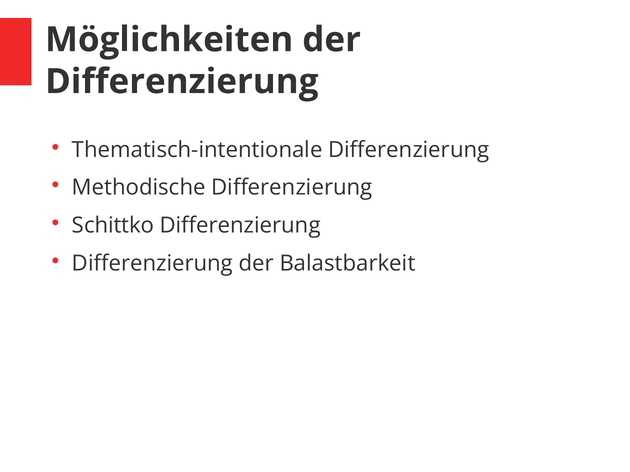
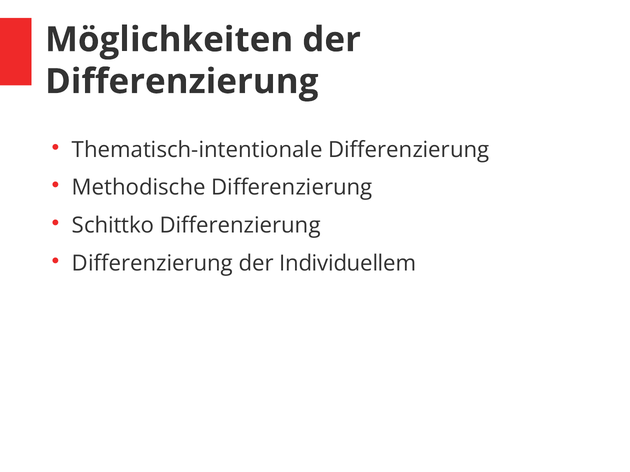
Balastbarkeit: Balastbarkeit -> Individuellem (348, 264)
